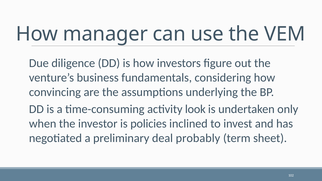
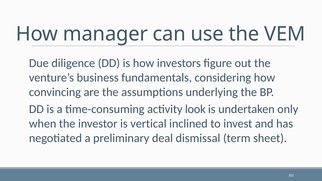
policies: policies -> vertical (148, 124)
probably: probably -> dismissal (198, 138)
